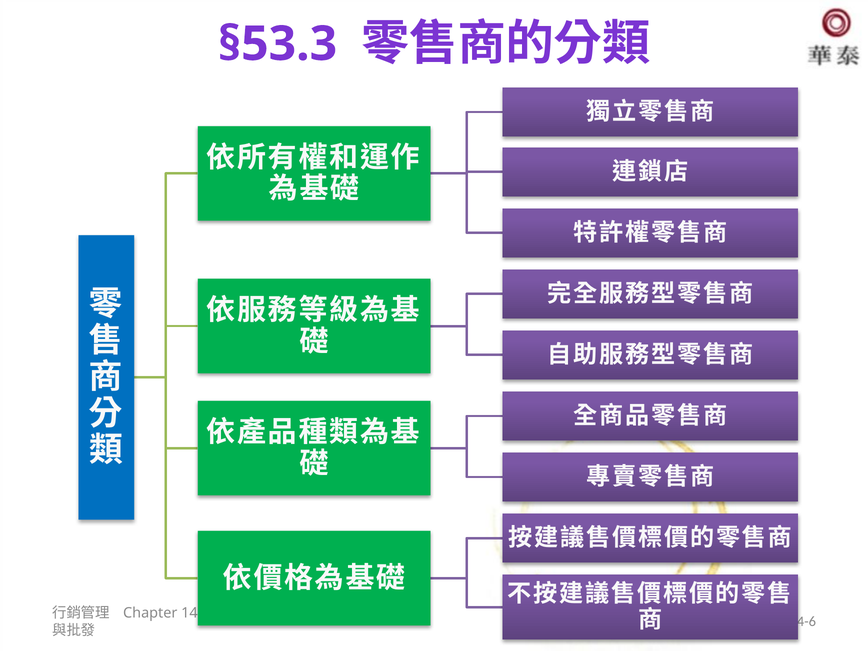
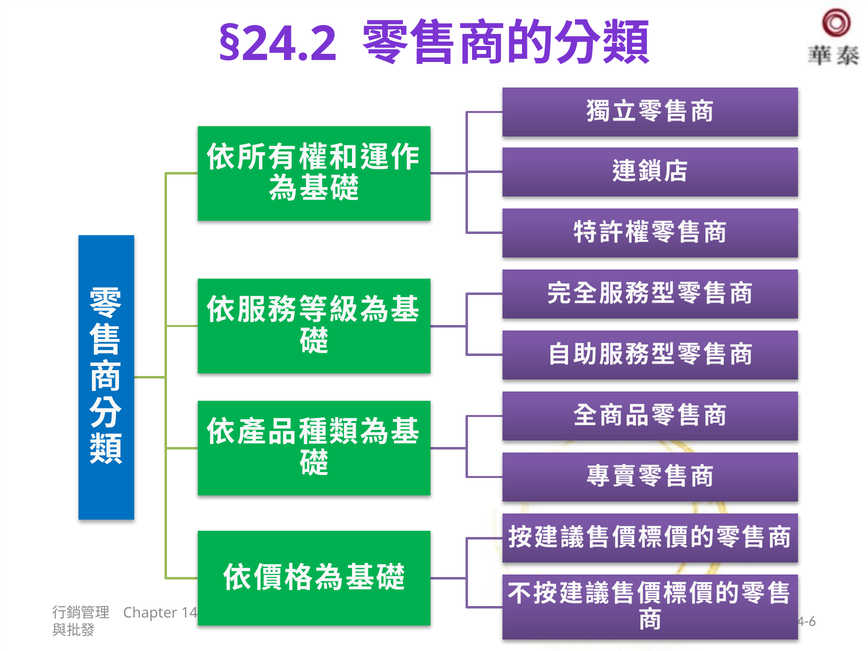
§53.3: §53.3 -> §24.2 (277, 44)
